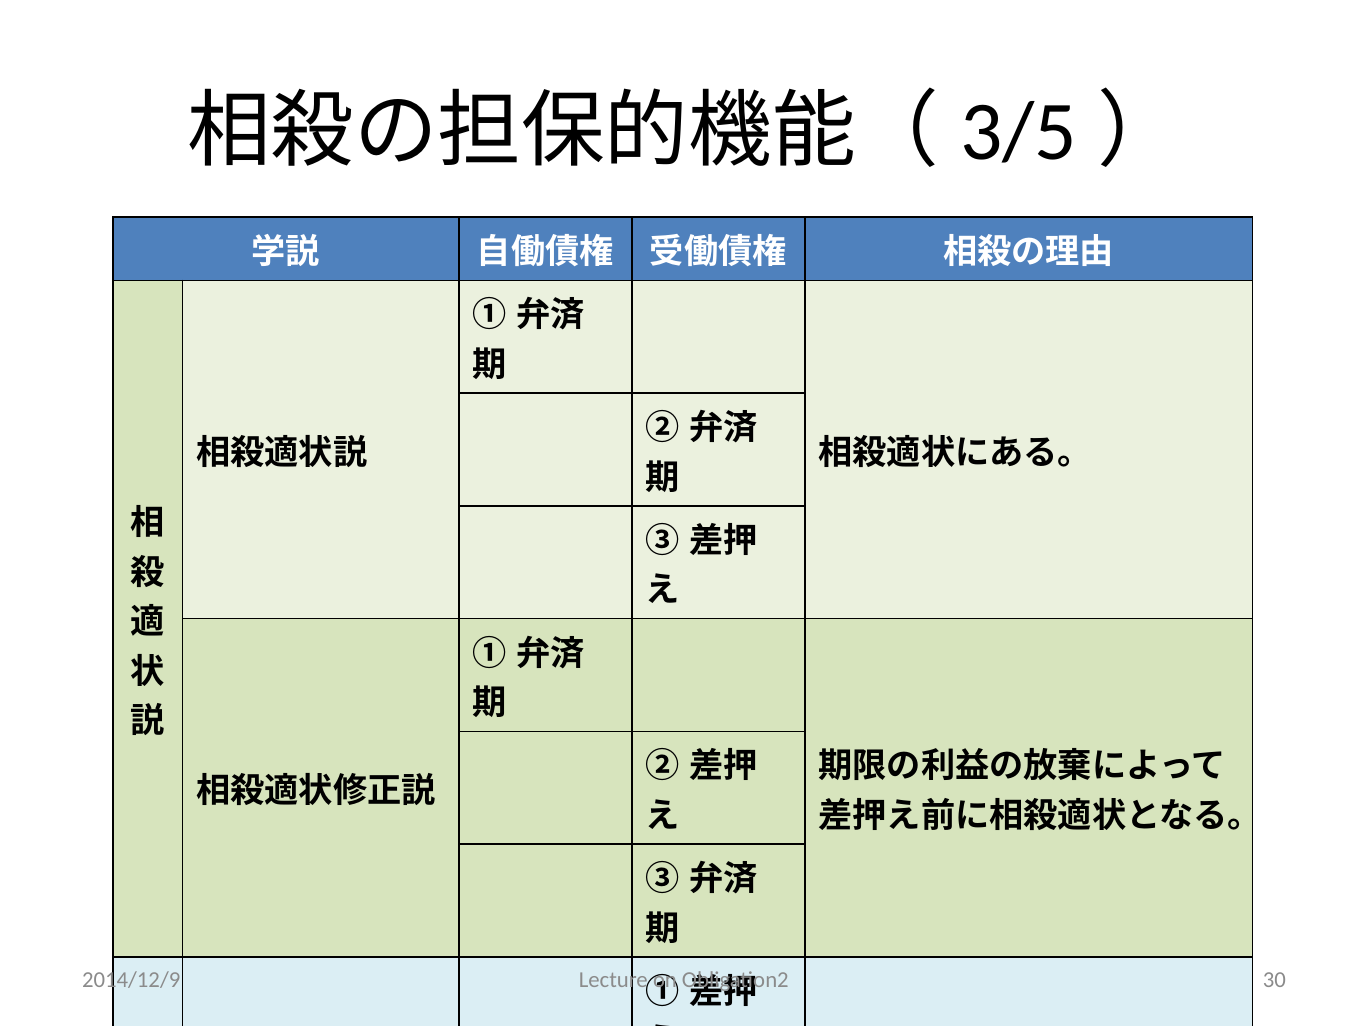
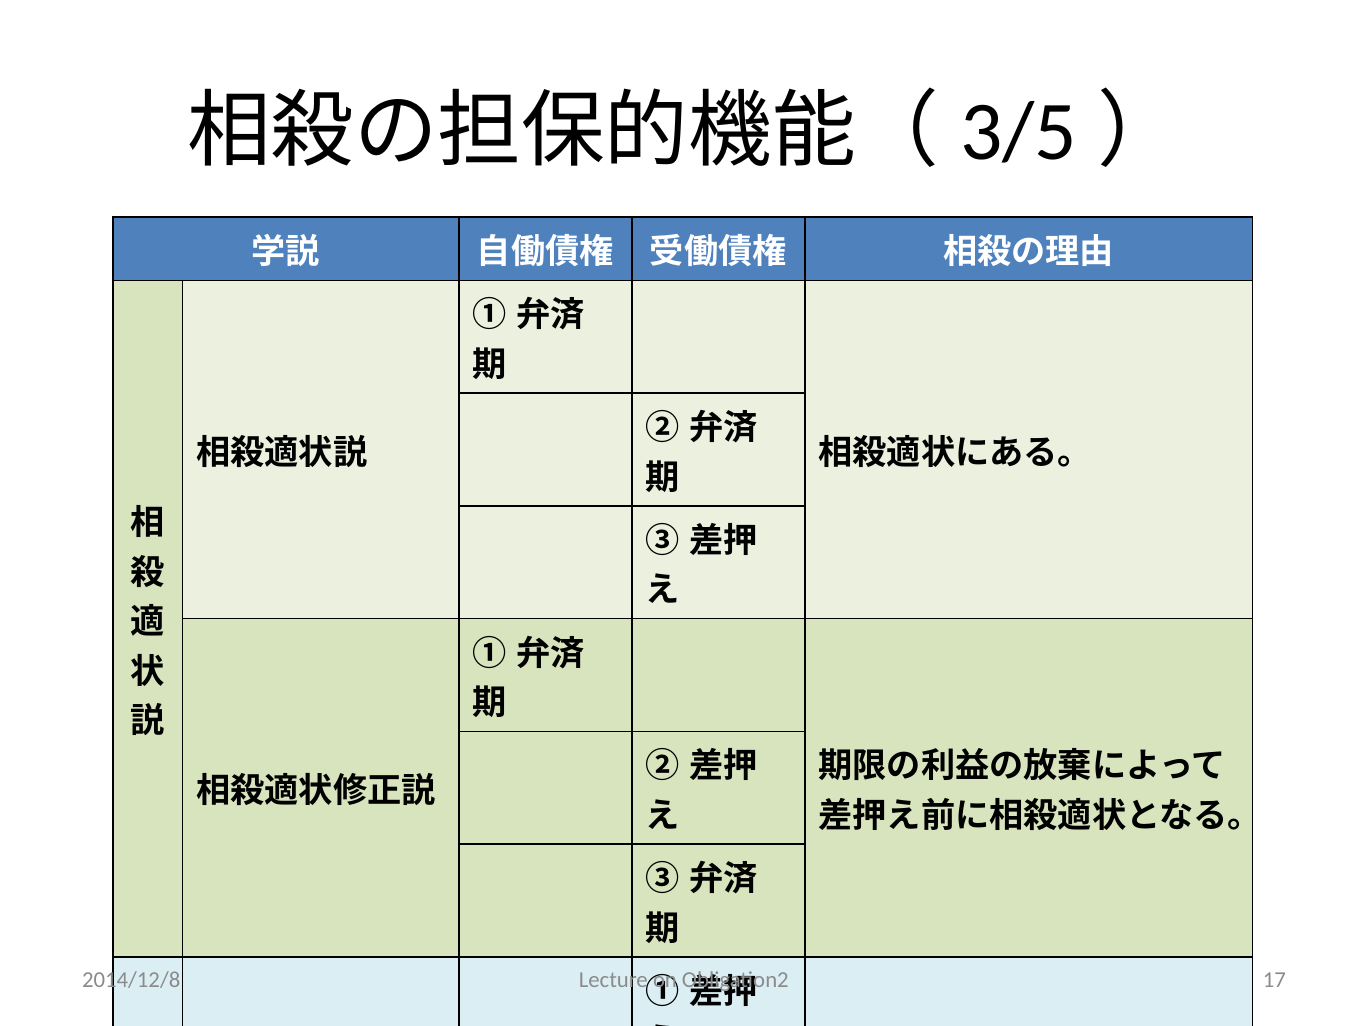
2014/12/9: 2014/12/9 -> 2014/12/8 (131, 980)
30: 30 -> 17 (1274, 980)
